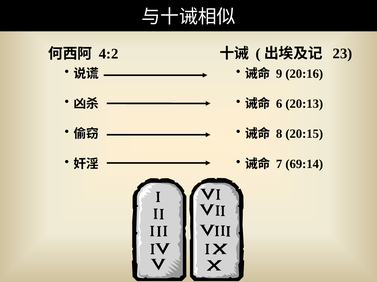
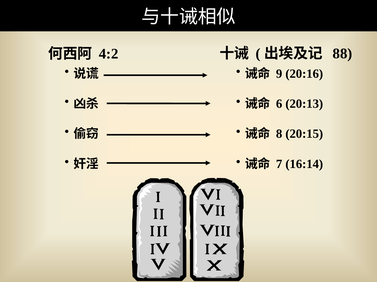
23: 23 -> 88 (342, 54)
69:14: 69:14 -> 16:14 (304, 164)
